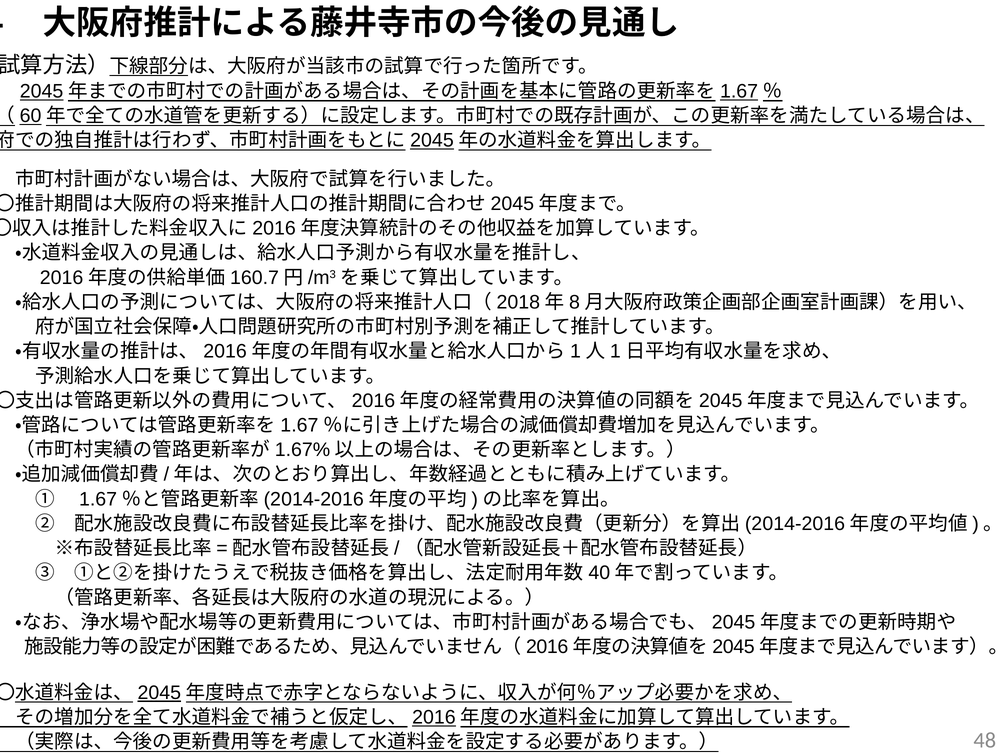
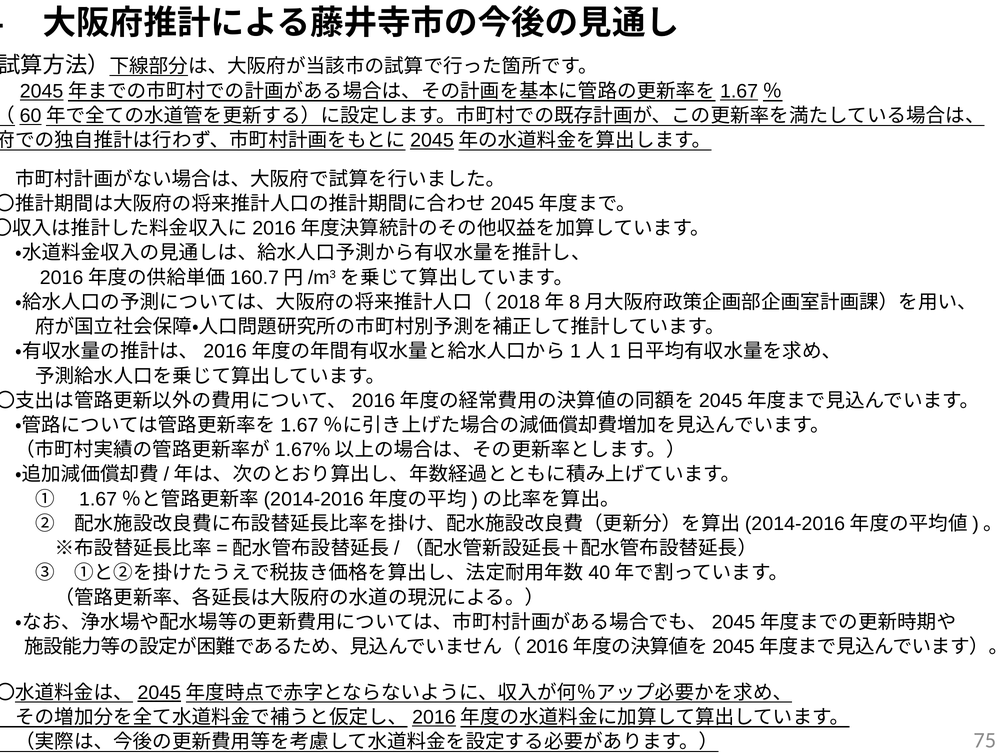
48: 48 -> 75 (985, 741)
